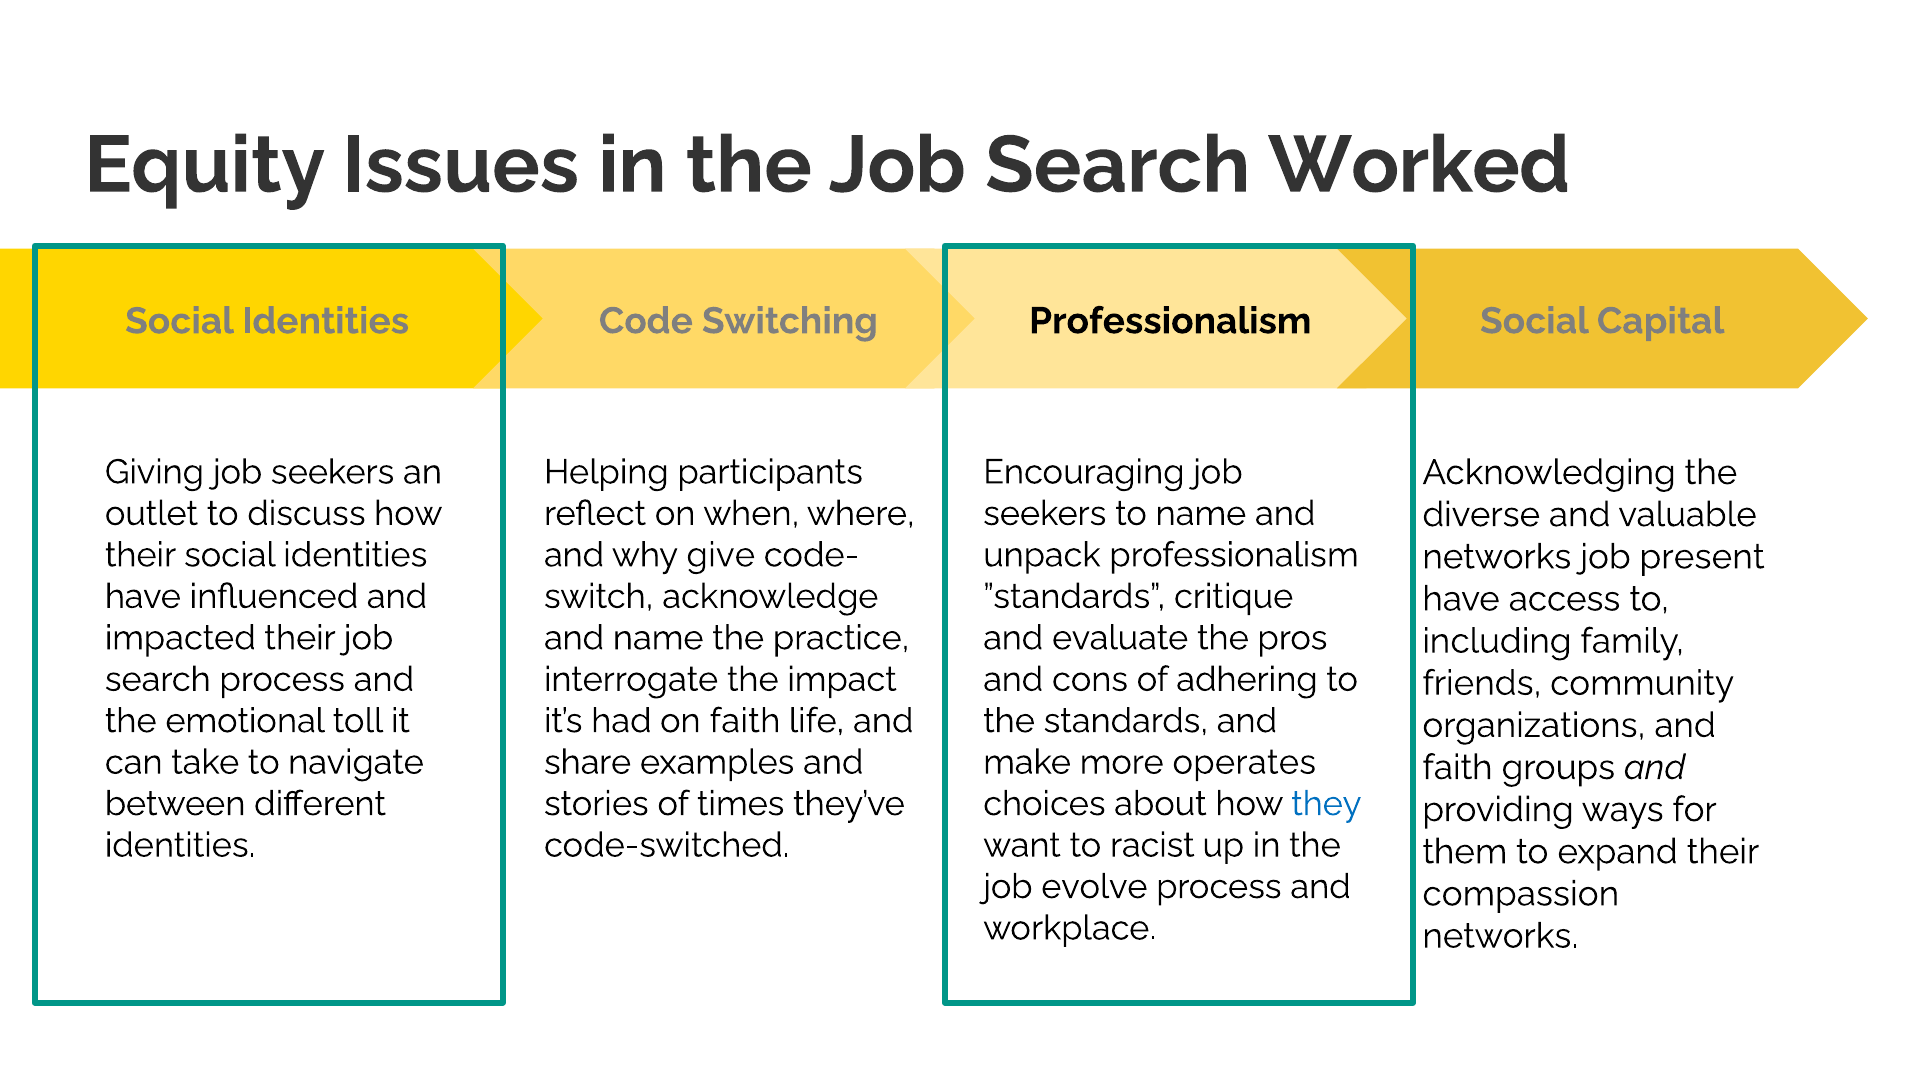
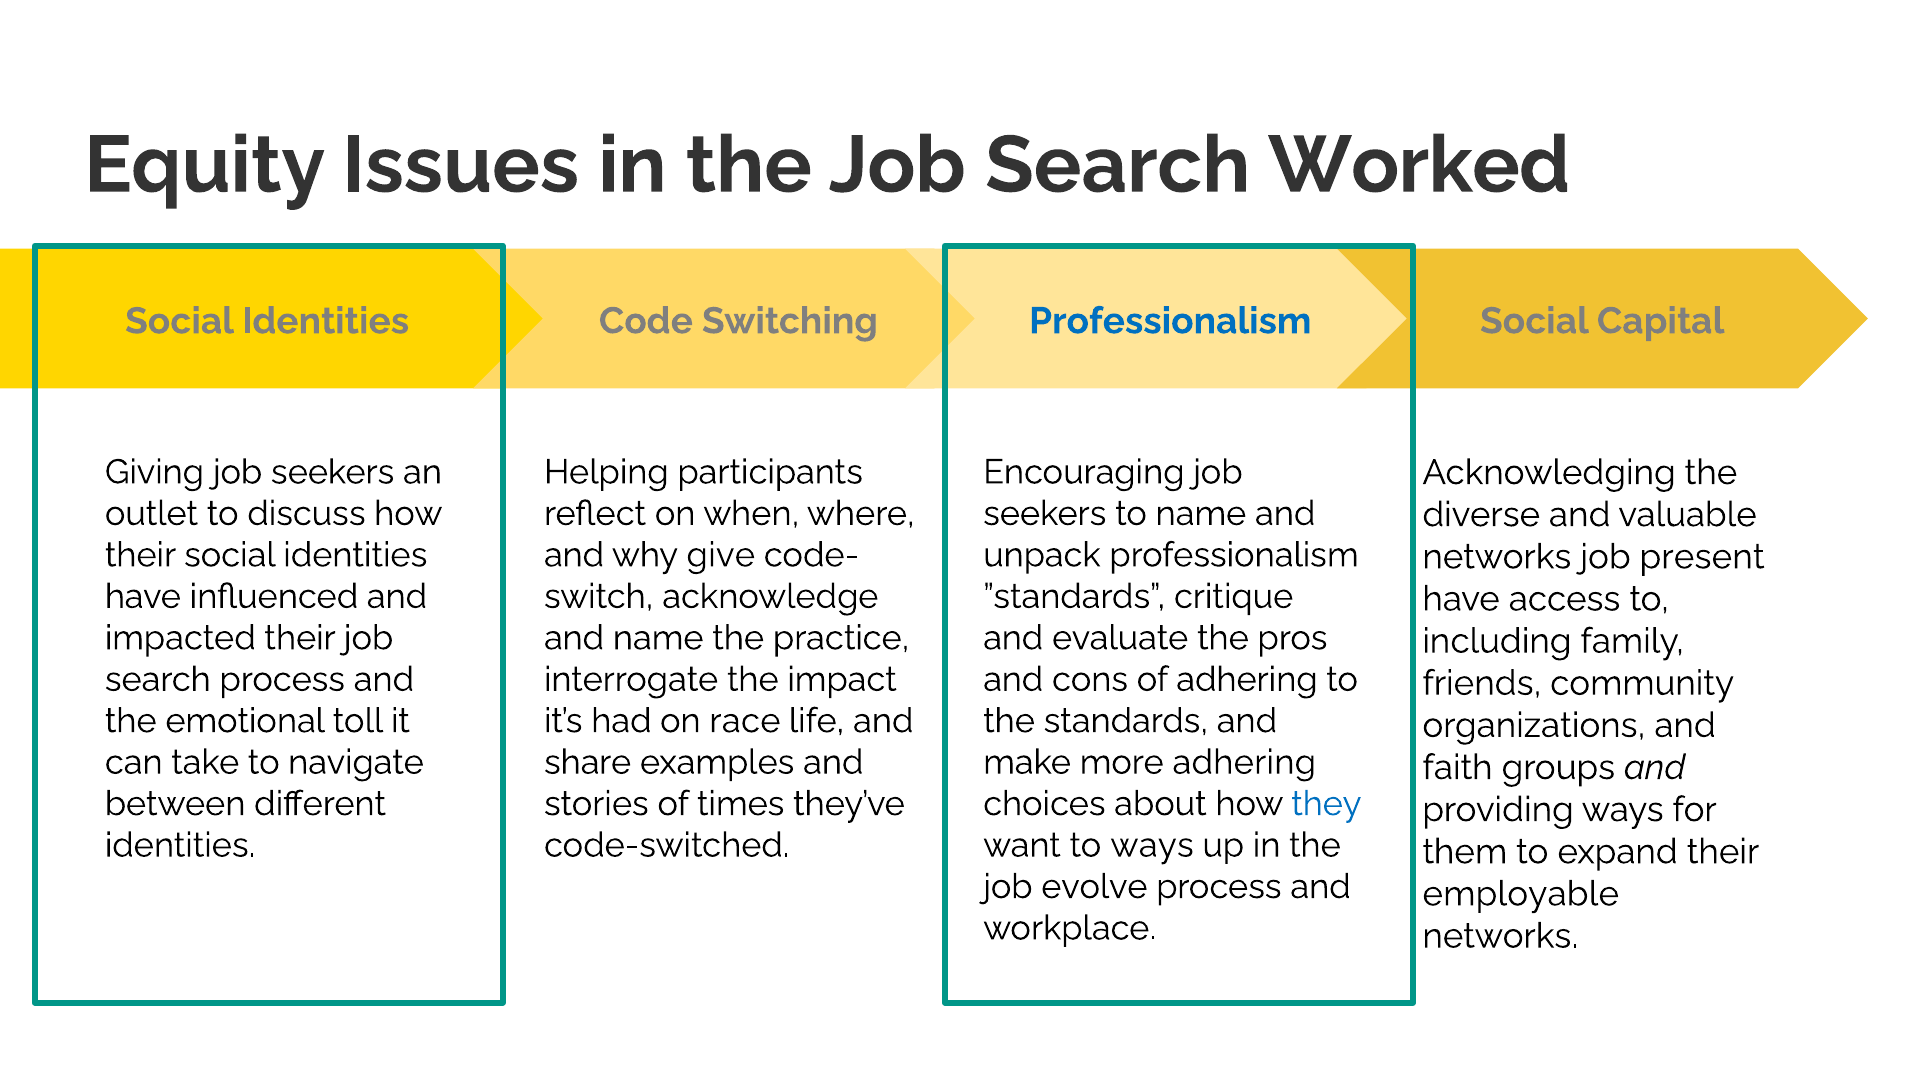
Professionalism colour: black -> blue (1170, 321)
on faith: faith -> race (745, 721)
more operates: operates -> adhering (1244, 762)
to racist: racist -> ways (1152, 845)
compassion: compassion -> employable (1521, 894)
